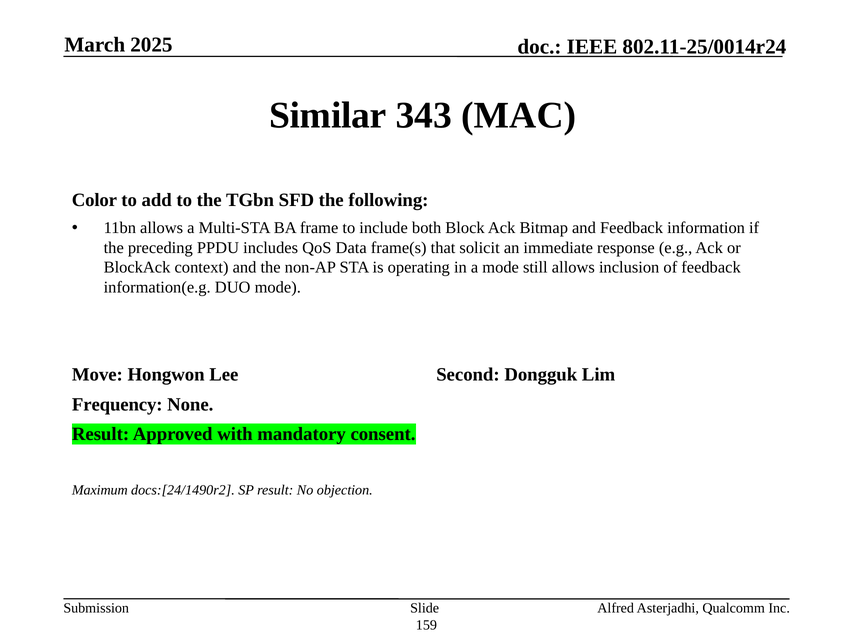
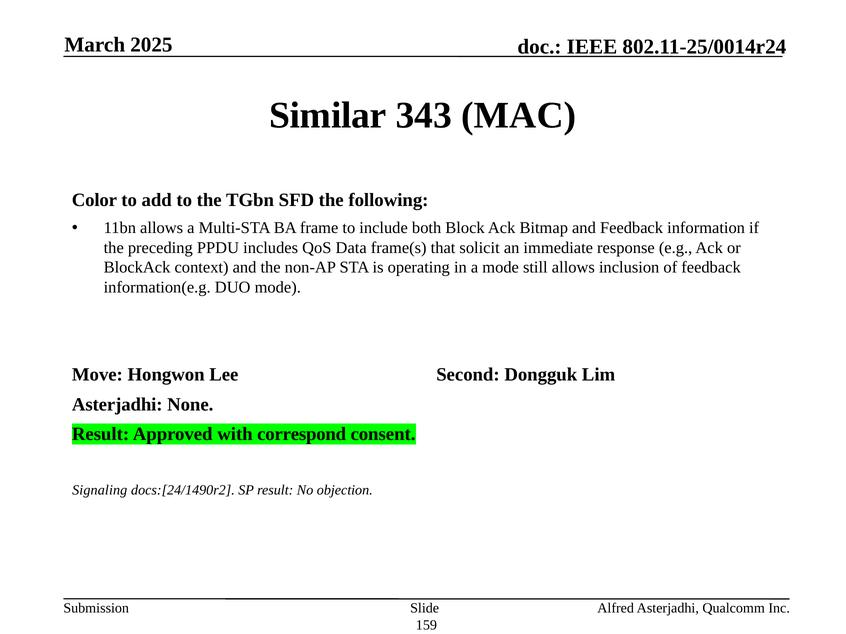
Frequency: Frequency -> Asterjadhi (117, 405)
mandatory: mandatory -> correspond (302, 434)
Maximum: Maximum -> Signaling (100, 490)
